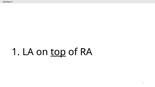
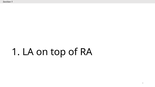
top underline: present -> none (58, 52)
